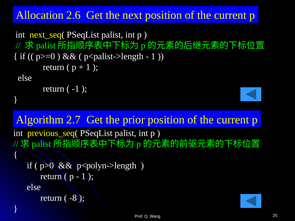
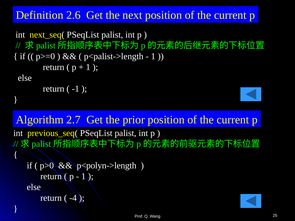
Allocation: Allocation -> Definition (40, 15)
-8: -8 -> -4 (73, 198)
